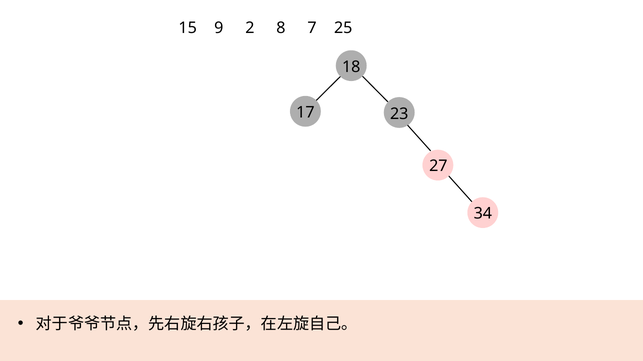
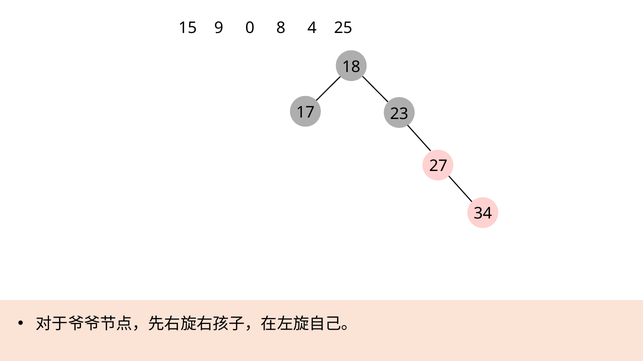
2: 2 -> 0 (250, 28)
7: 7 -> 4 (312, 28)
